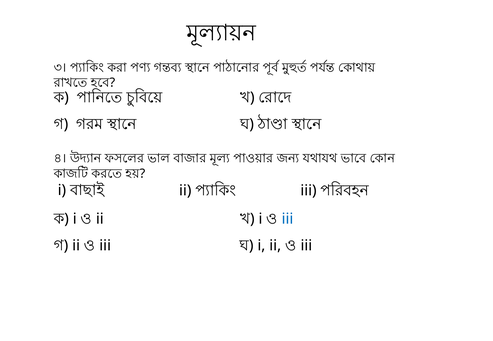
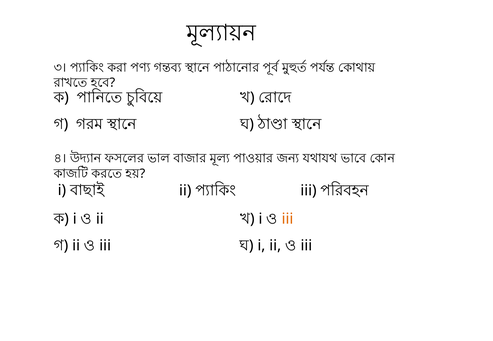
iii colour: blue -> orange (288, 219)
